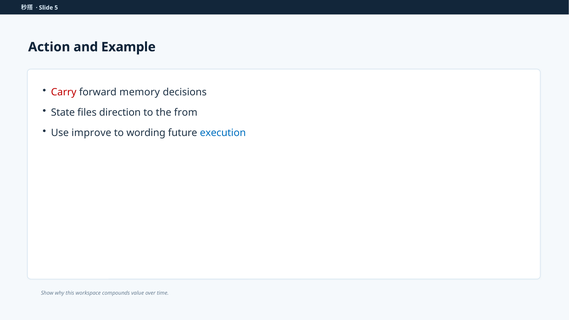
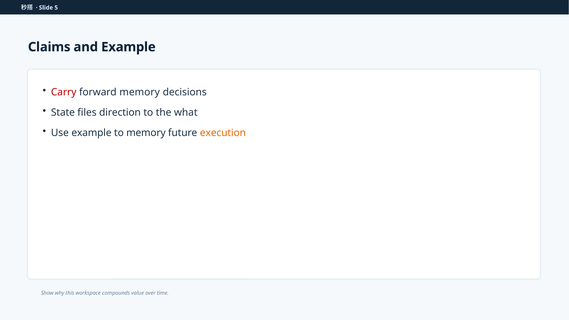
Action: Action -> Claims (49, 47)
from: from -> what (186, 112)
Use improve: improve -> example (91, 133)
to wording: wording -> memory (146, 133)
execution colour: blue -> orange (223, 133)
